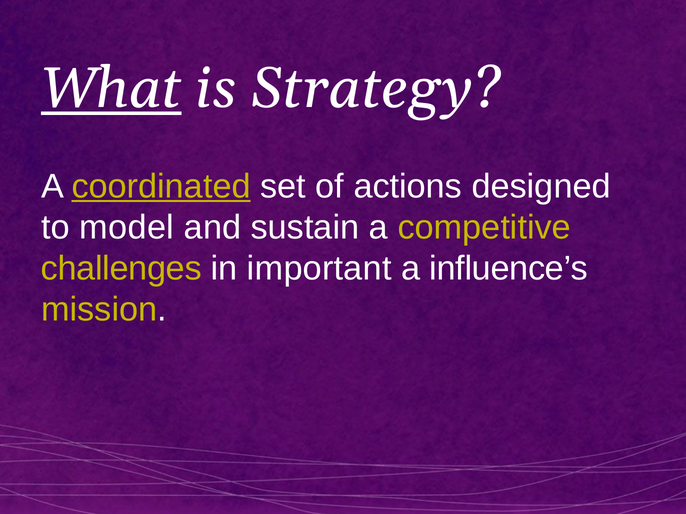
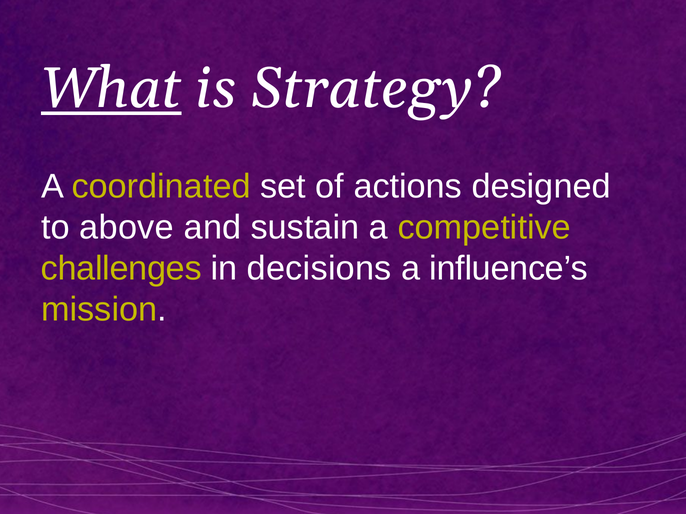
coordinated underline: present -> none (161, 186)
model: model -> above (127, 228)
important: important -> decisions (319, 269)
